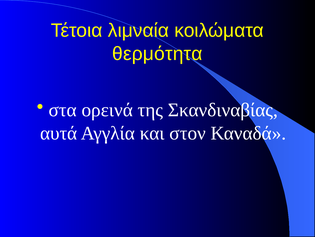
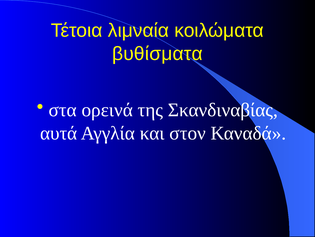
θερμότητα: θερμότητα -> βυθίσματα (157, 54)
